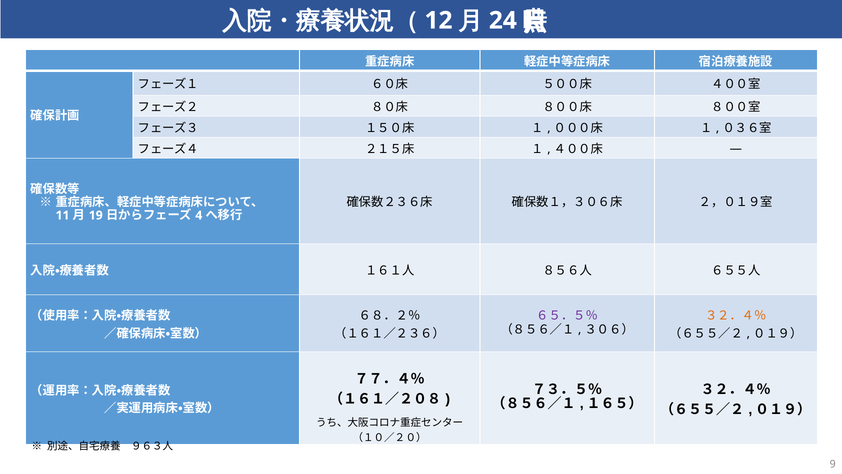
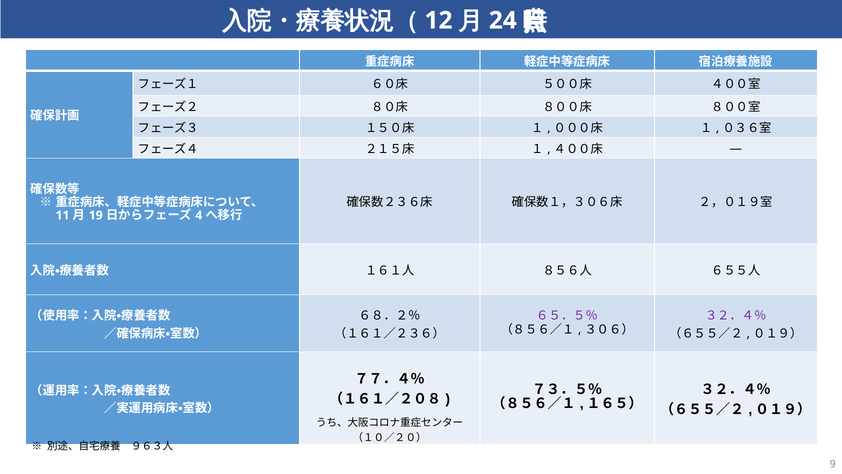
３２．４％ colour: orange -> purple (736, 315)
